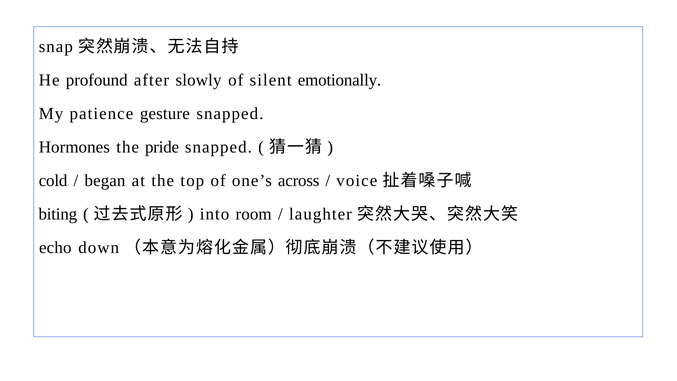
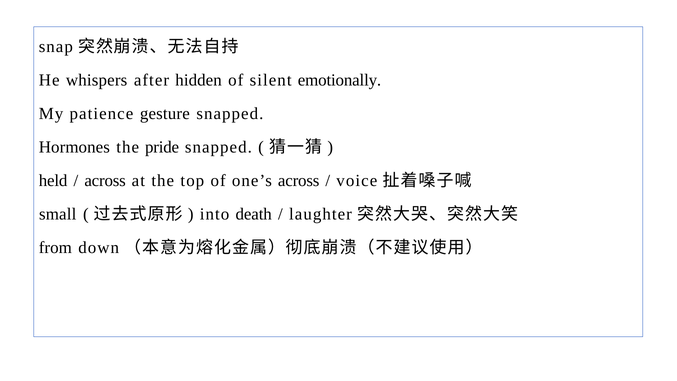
profound: profound -> whispers (97, 80)
slowly: slowly -> hidden (199, 80)
cold: cold -> held (53, 180)
began: began -> across (105, 180)
biting: biting -> small (58, 214)
room: room -> death (254, 214)
echo: echo -> from (55, 247)
